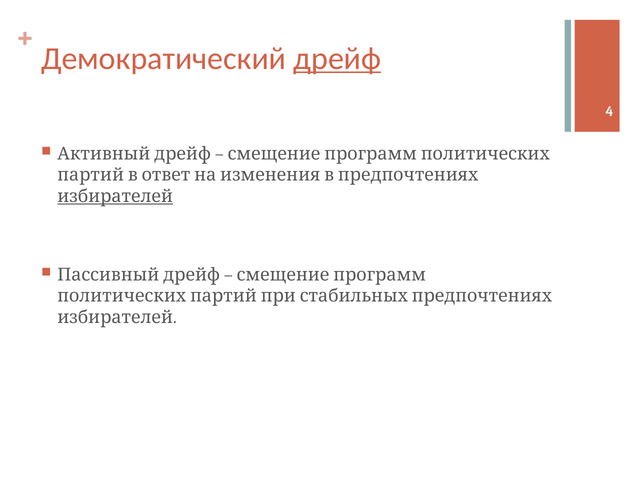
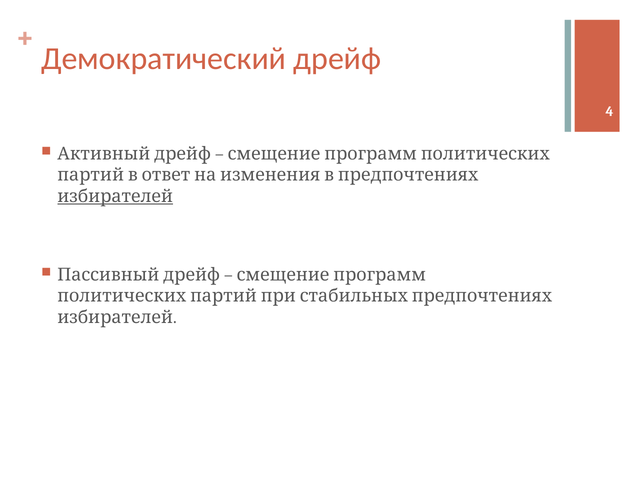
дрейф underline: present -> none (337, 59)
